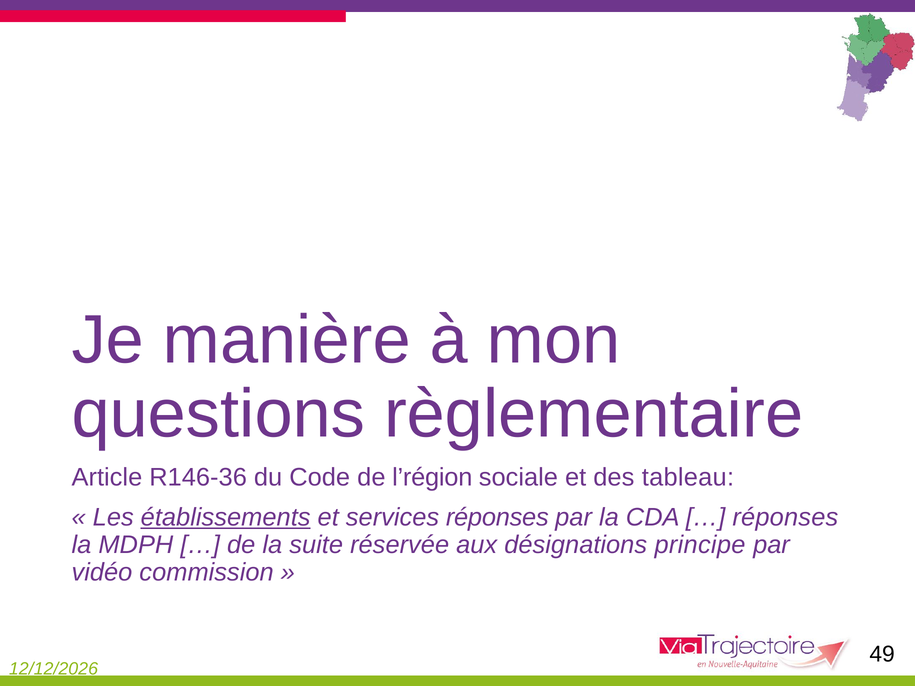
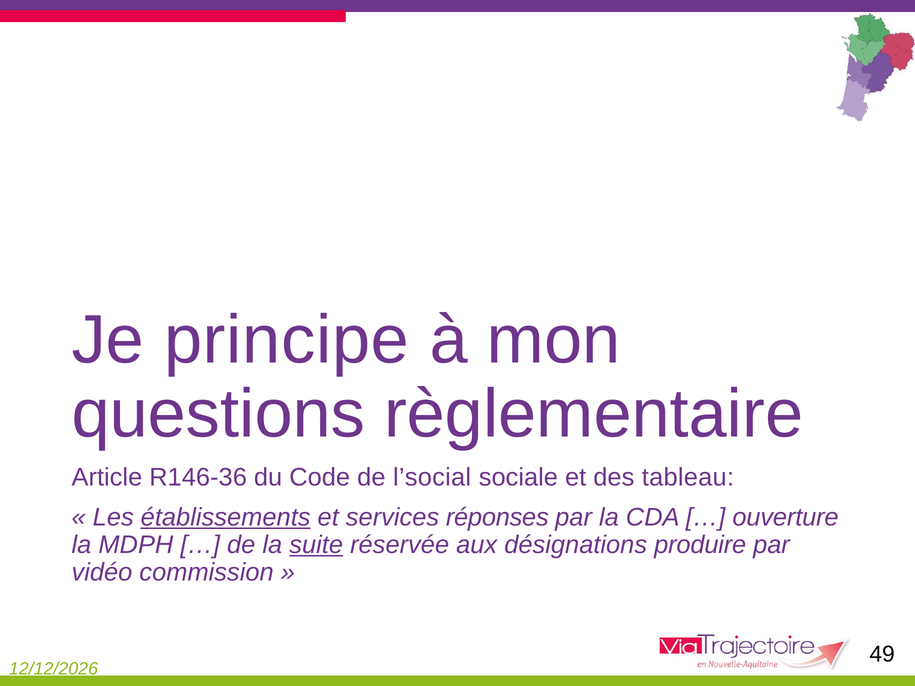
manière: manière -> principe (287, 340)
l’région: l’région -> l’social (432, 477)
réponses: réponses -> ouverture (786, 518)
suite underline: none -> present (316, 545)
principe: principe -> produire (700, 545)
